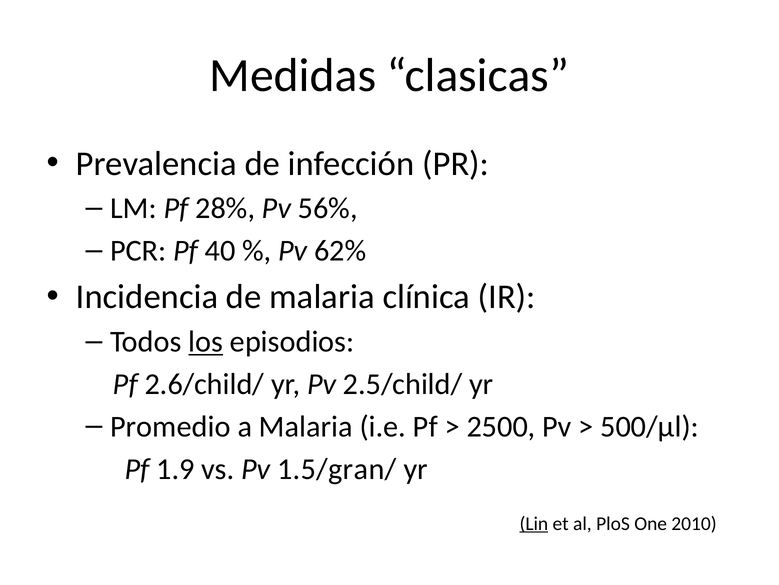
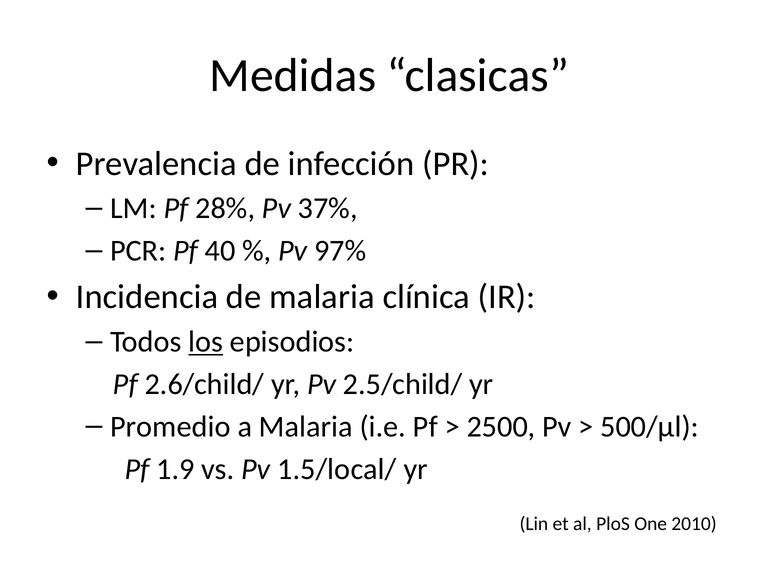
56%: 56% -> 37% (328, 208)
62%: 62% -> 97% (340, 250)
1.5/gran/: 1.5/gran/ -> 1.5/local/ (337, 468)
Lin underline: present -> none (534, 523)
